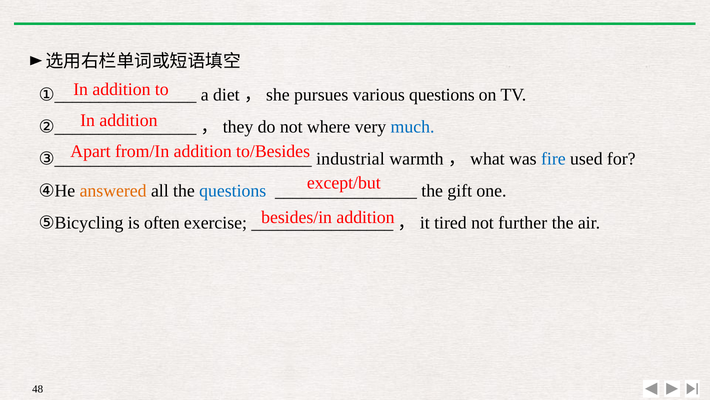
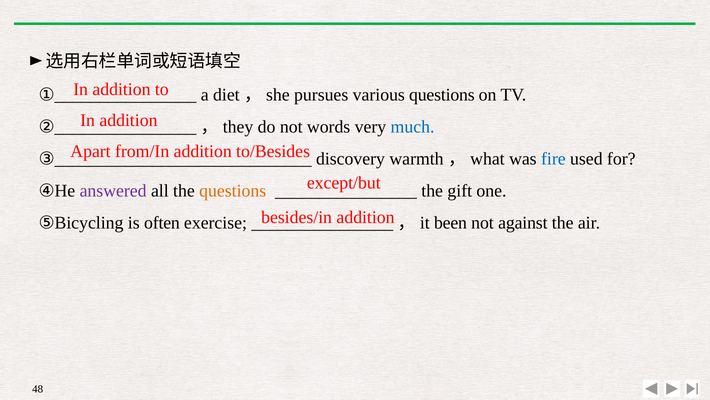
where: where -> words (329, 127)
industrial: industrial -> discovery (351, 159)
answered colour: orange -> purple (113, 190)
questions colour: blue -> orange (233, 190)
tired: tired -> been (451, 222)
further: further -> against (523, 222)
